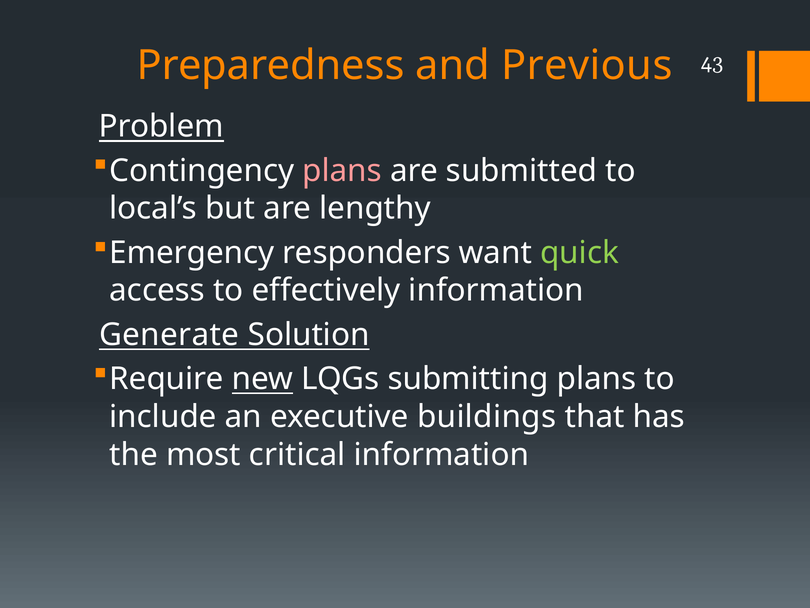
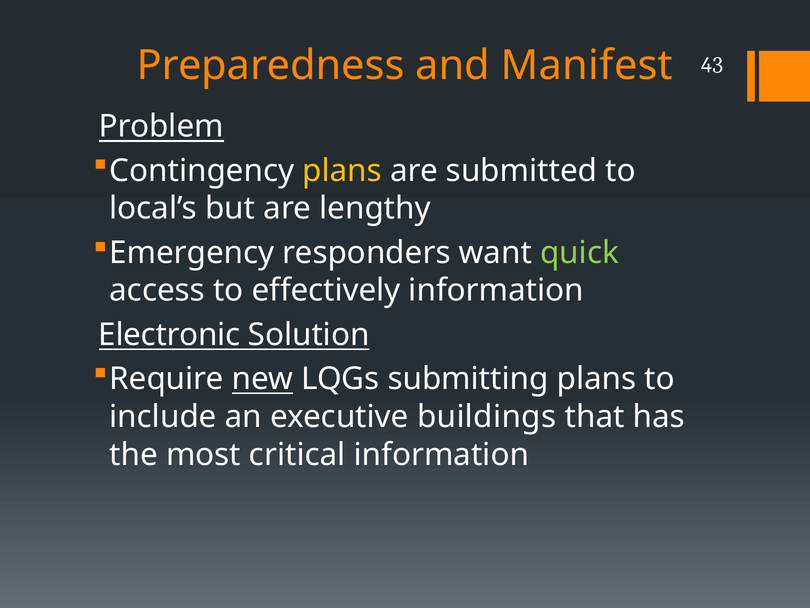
Previous: Previous -> Manifest (587, 66)
plans colour: pink -> yellow (342, 171)
Generate: Generate -> Electronic (169, 334)
